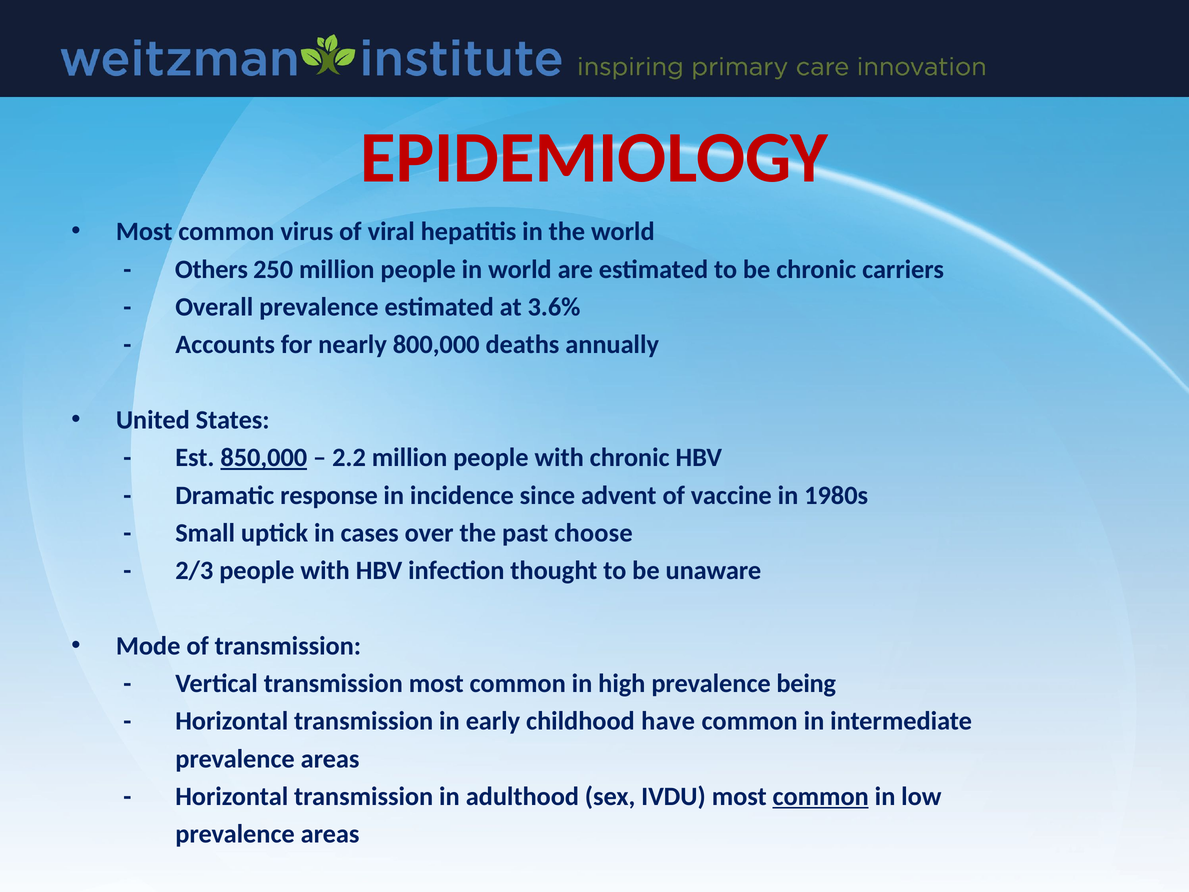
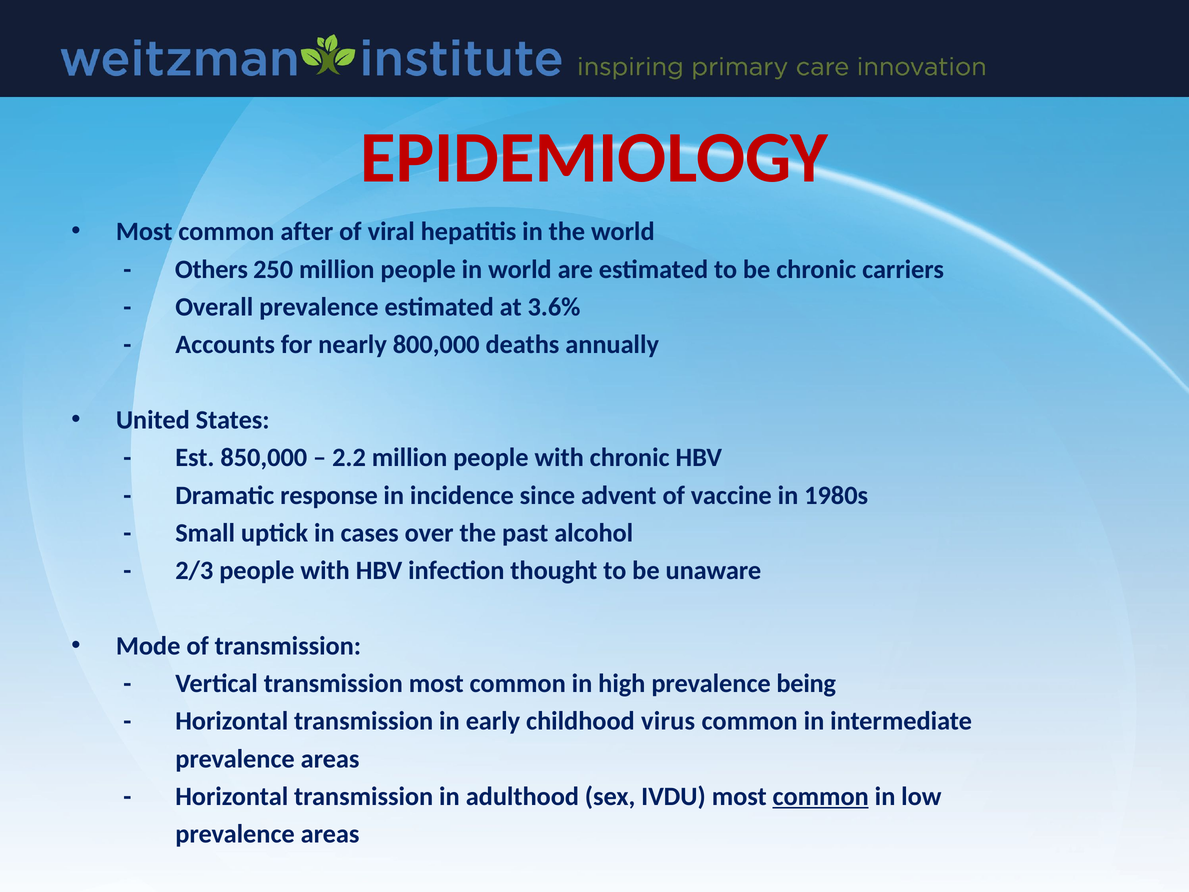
virus: virus -> after (307, 232)
850,000 underline: present -> none (264, 458)
choose: choose -> alcohol (594, 533)
have: have -> virus (668, 721)
